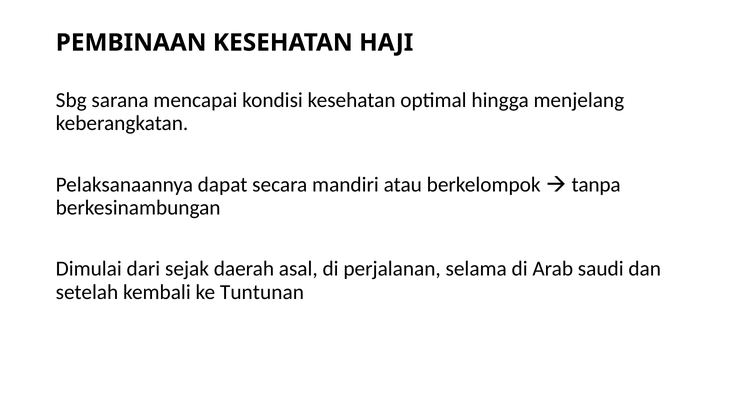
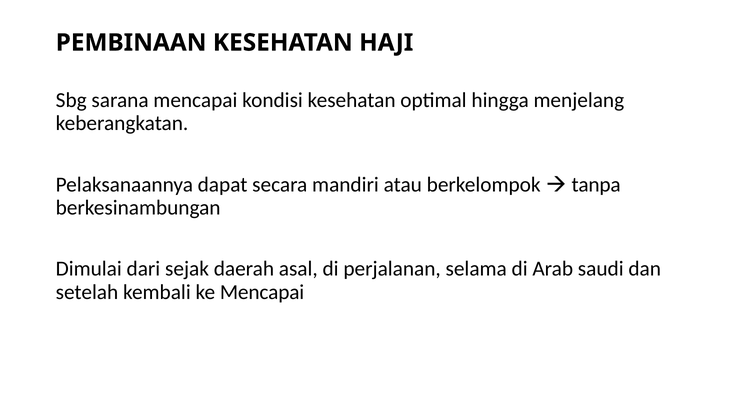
ke Tuntunan: Tuntunan -> Mencapai (262, 292)
